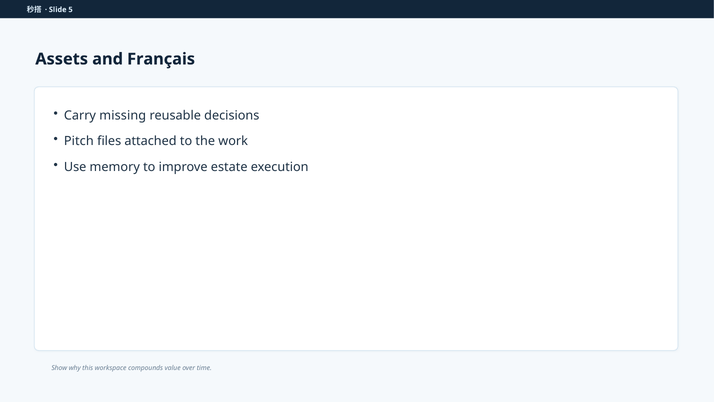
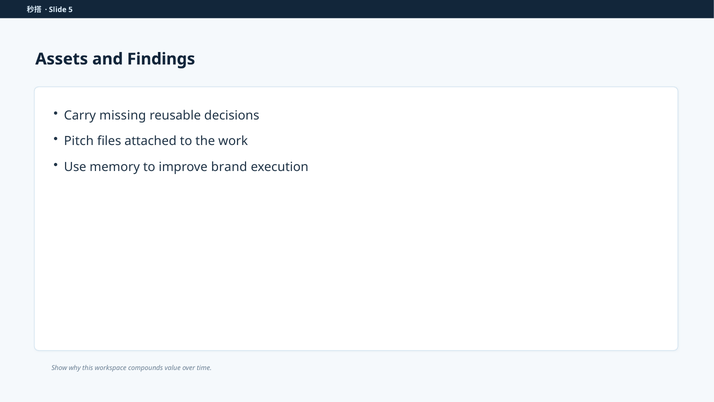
Français: Français -> Findings (161, 59)
estate: estate -> brand (229, 167)
